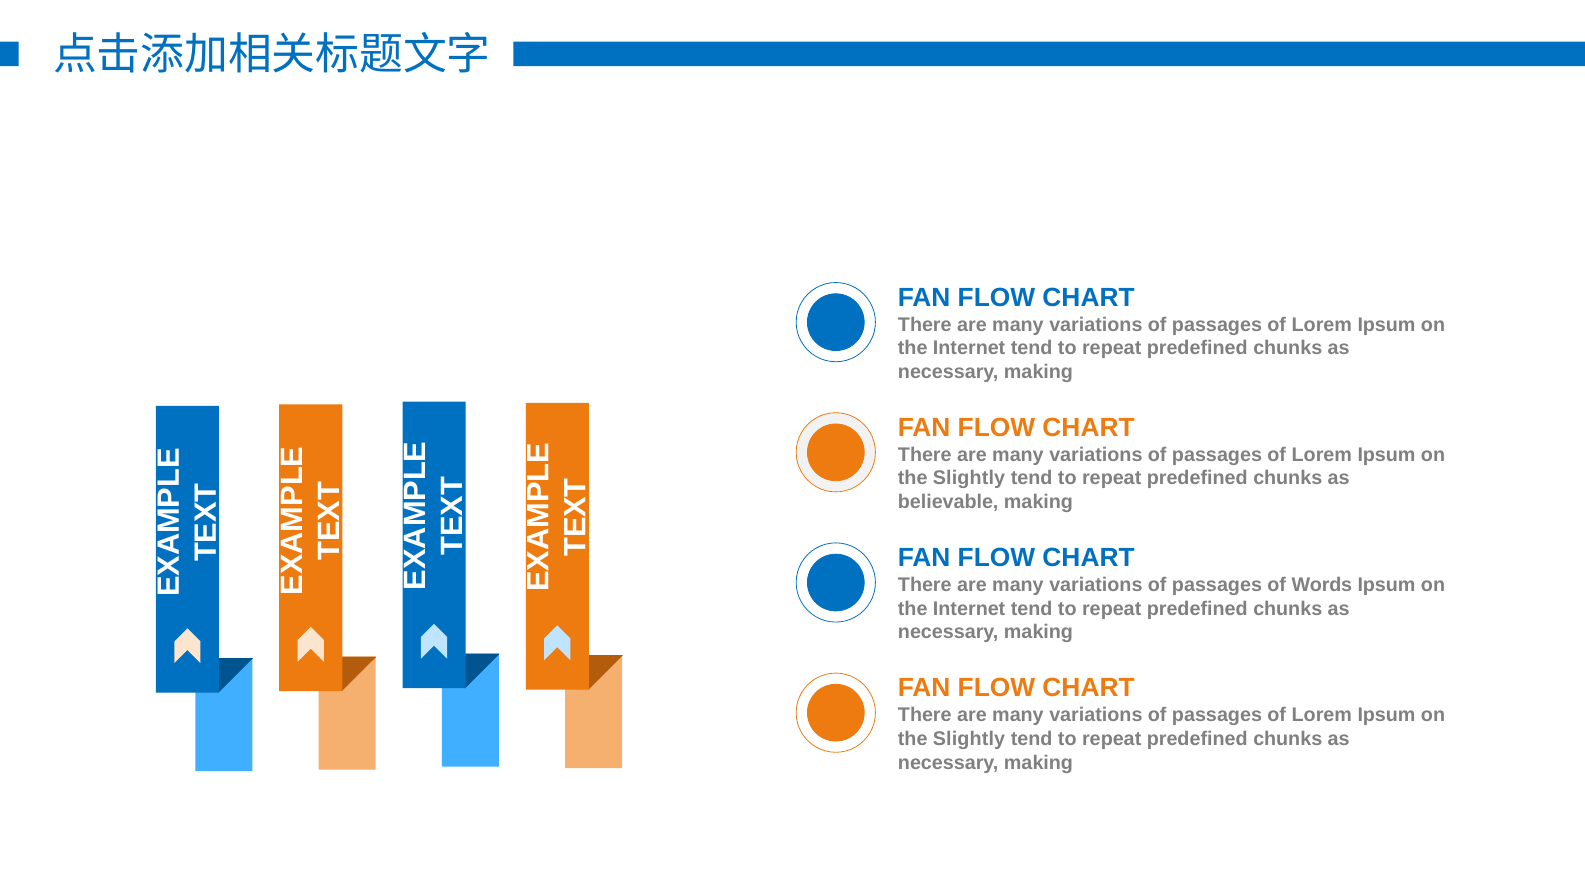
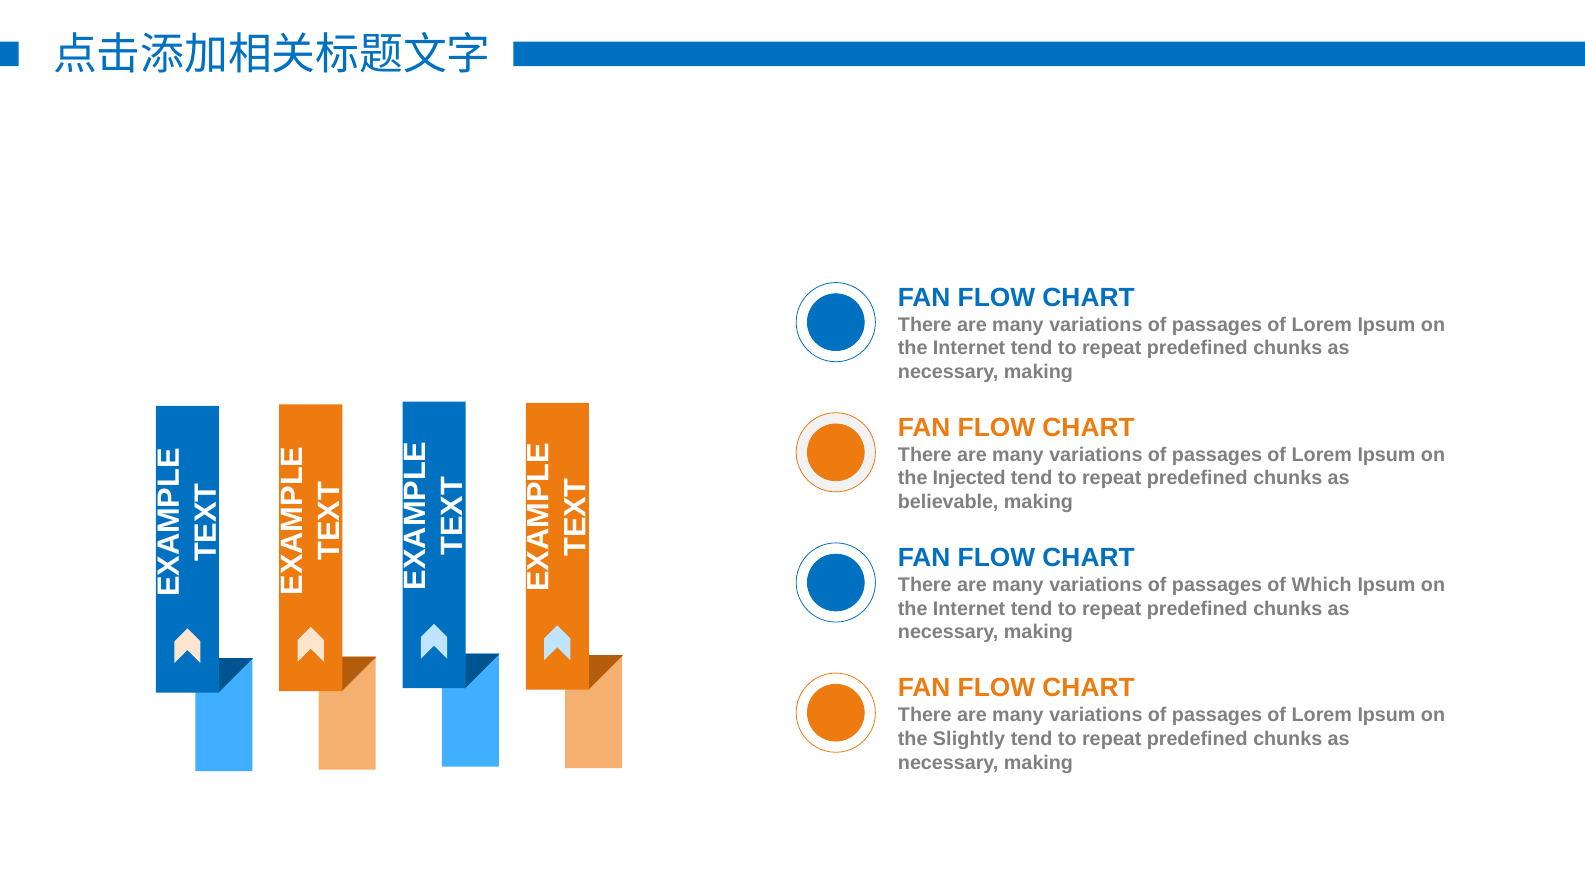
Slightly: Slightly -> Injected (969, 479)
Words: Words -> Which (1322, 585)
